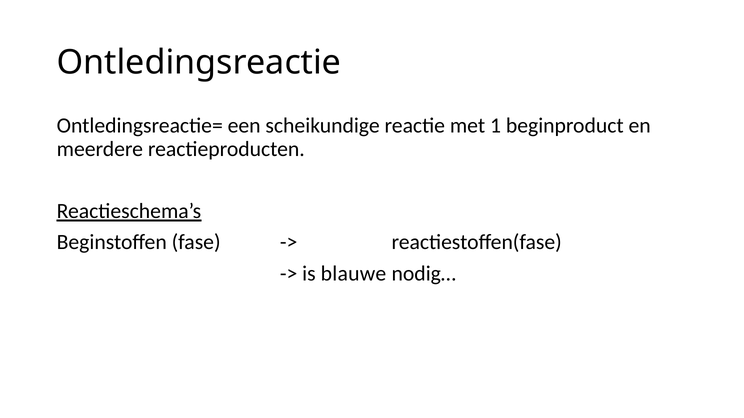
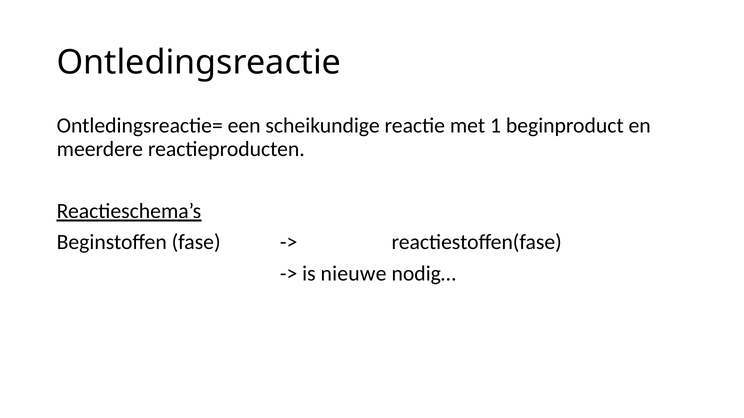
blauwe: blauwe -> nieuwe (354, 274)
